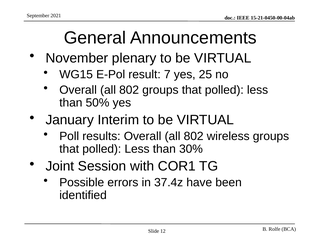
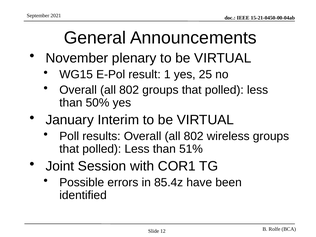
7: 7 -> 1 (167, 74)
30%: 30% -> 51% (191, 149)
37.4z: 37.4z -> 85.4z (169, 182)
